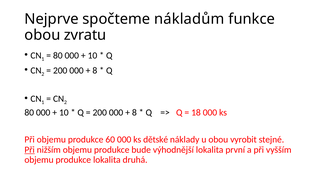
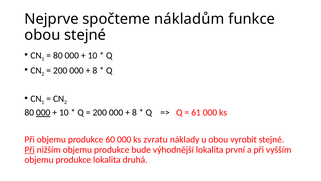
obou zvratu: zvratu -> stejné (85, 35)
000 underline: none -> present (43, 112)
18: 18 -> 61 (196, 112)
dětské: dětské -> zvratu (156, 139)
